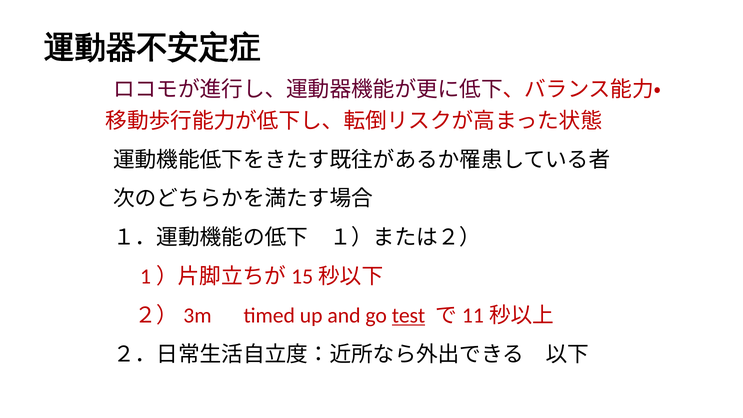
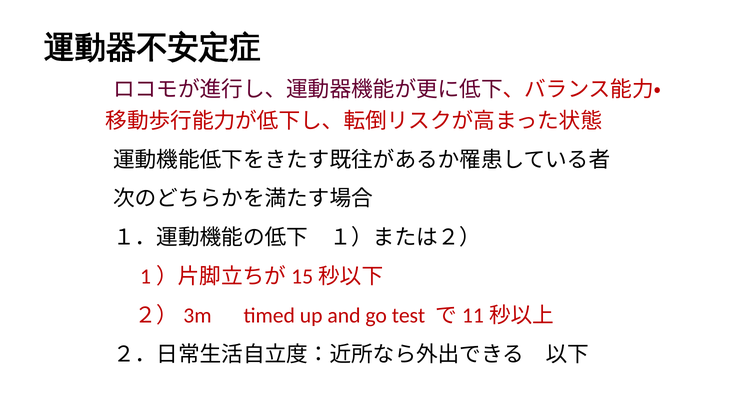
test underline: present -> none (408, 316)
